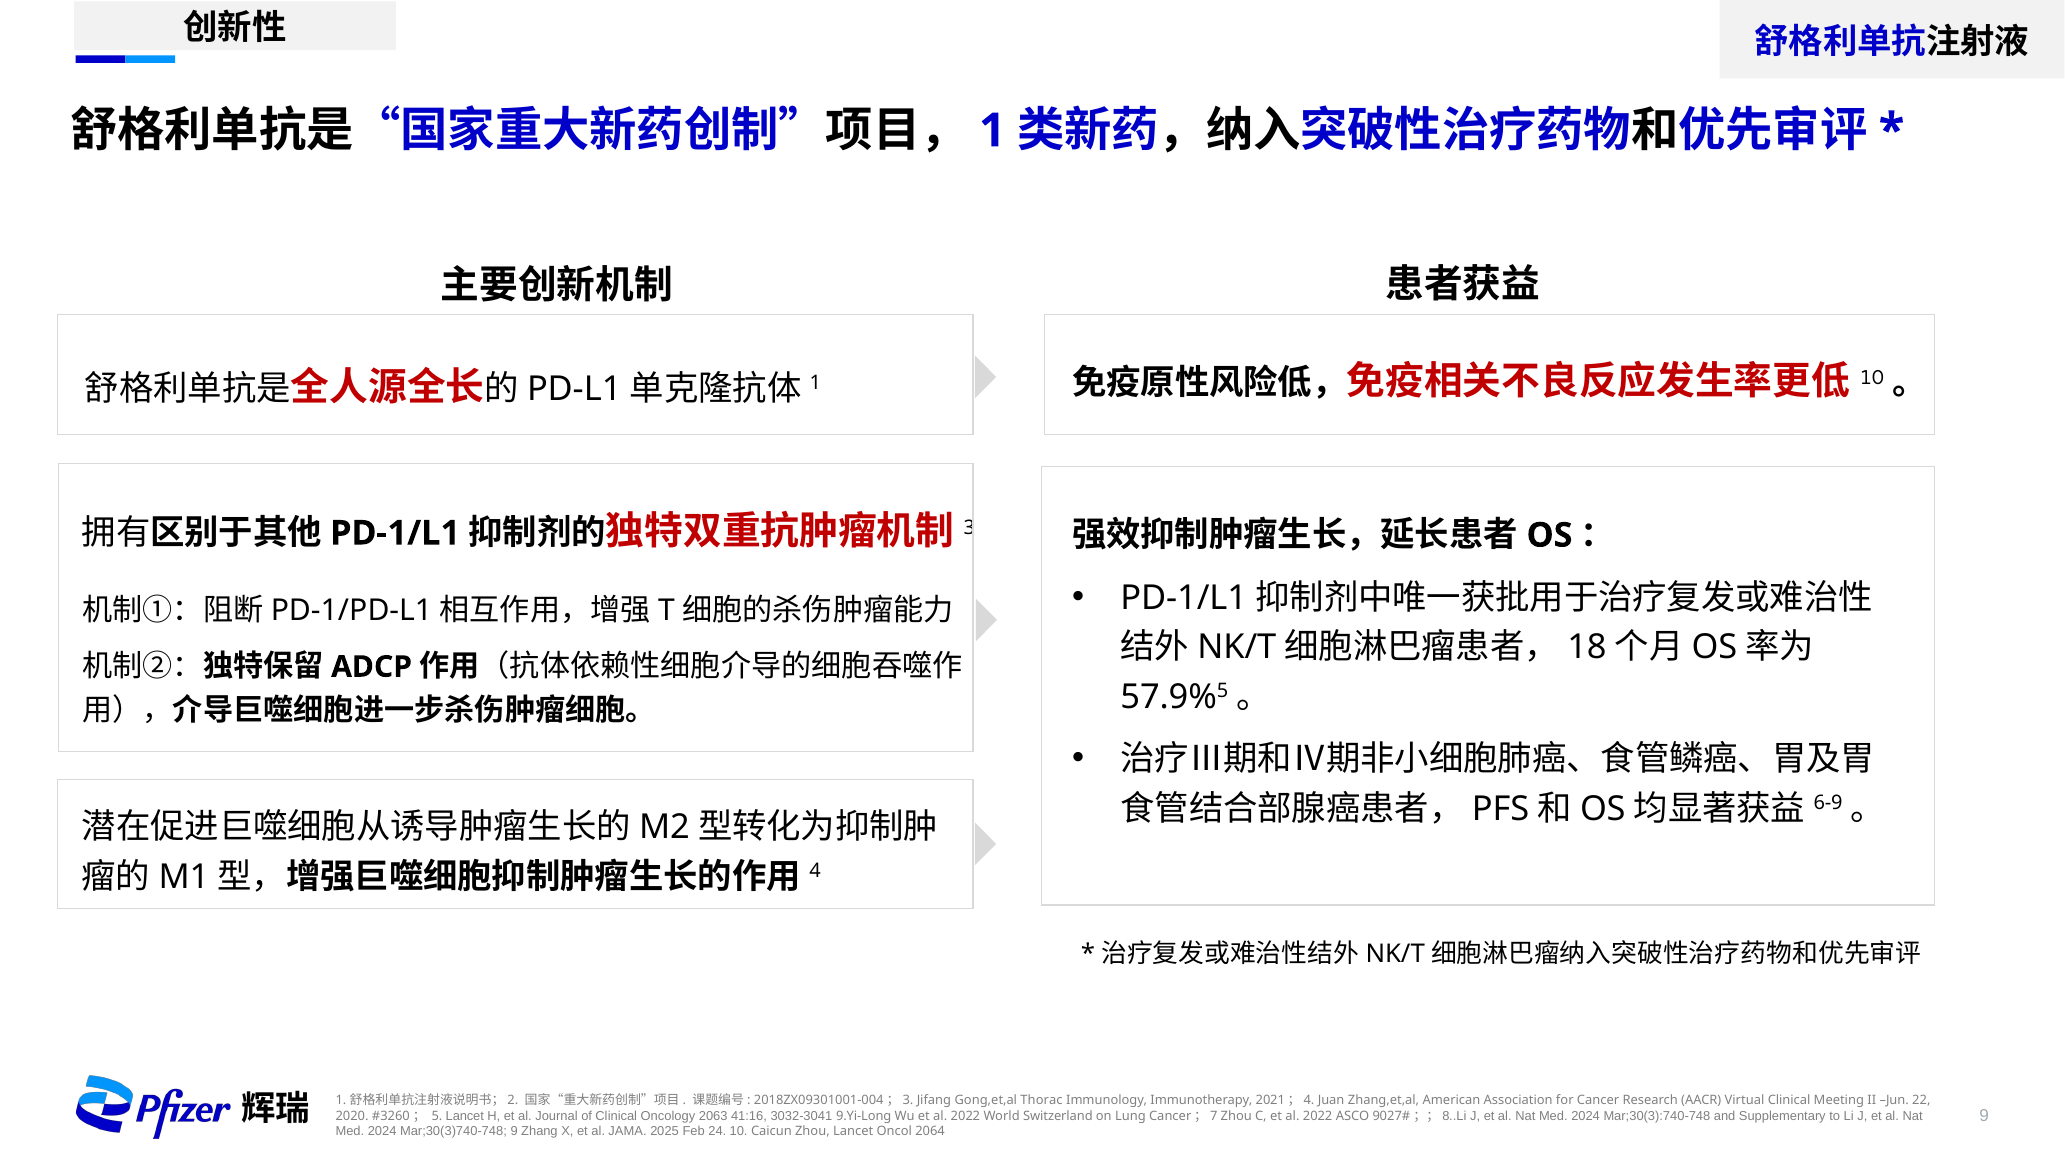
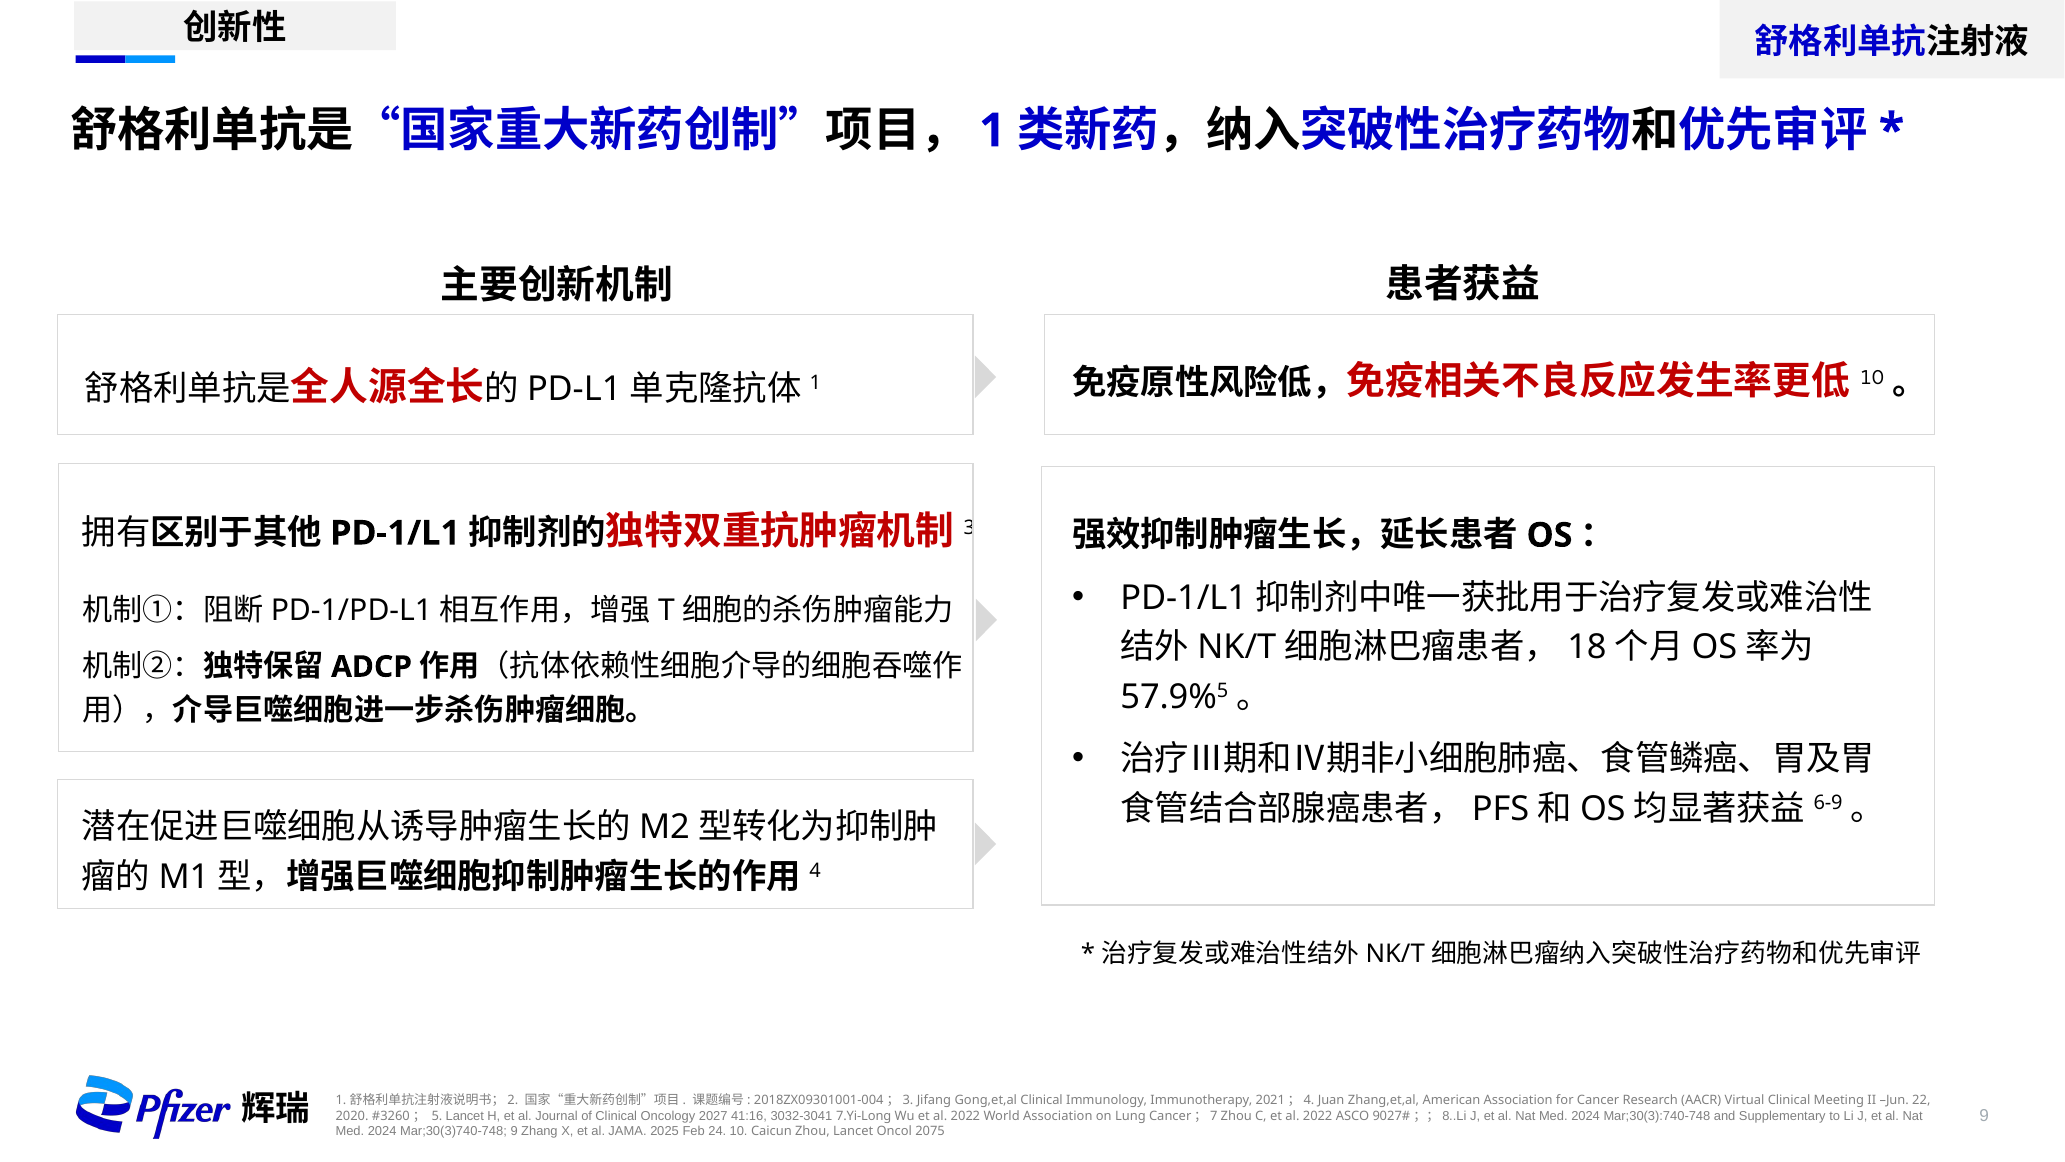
Gong,et,al Thorac: Thorac -> Clinical (1042, 1100)
2063: 2063 -> 2027 (713, 1116)
9.Yi-Long: 9.Yi-Long -> 7.Yi-Long (864, 1116)
World Switzerland: Switzerland -> Association (1058, 1116)
2064: 2064 -> 2075 (930, 1131)
